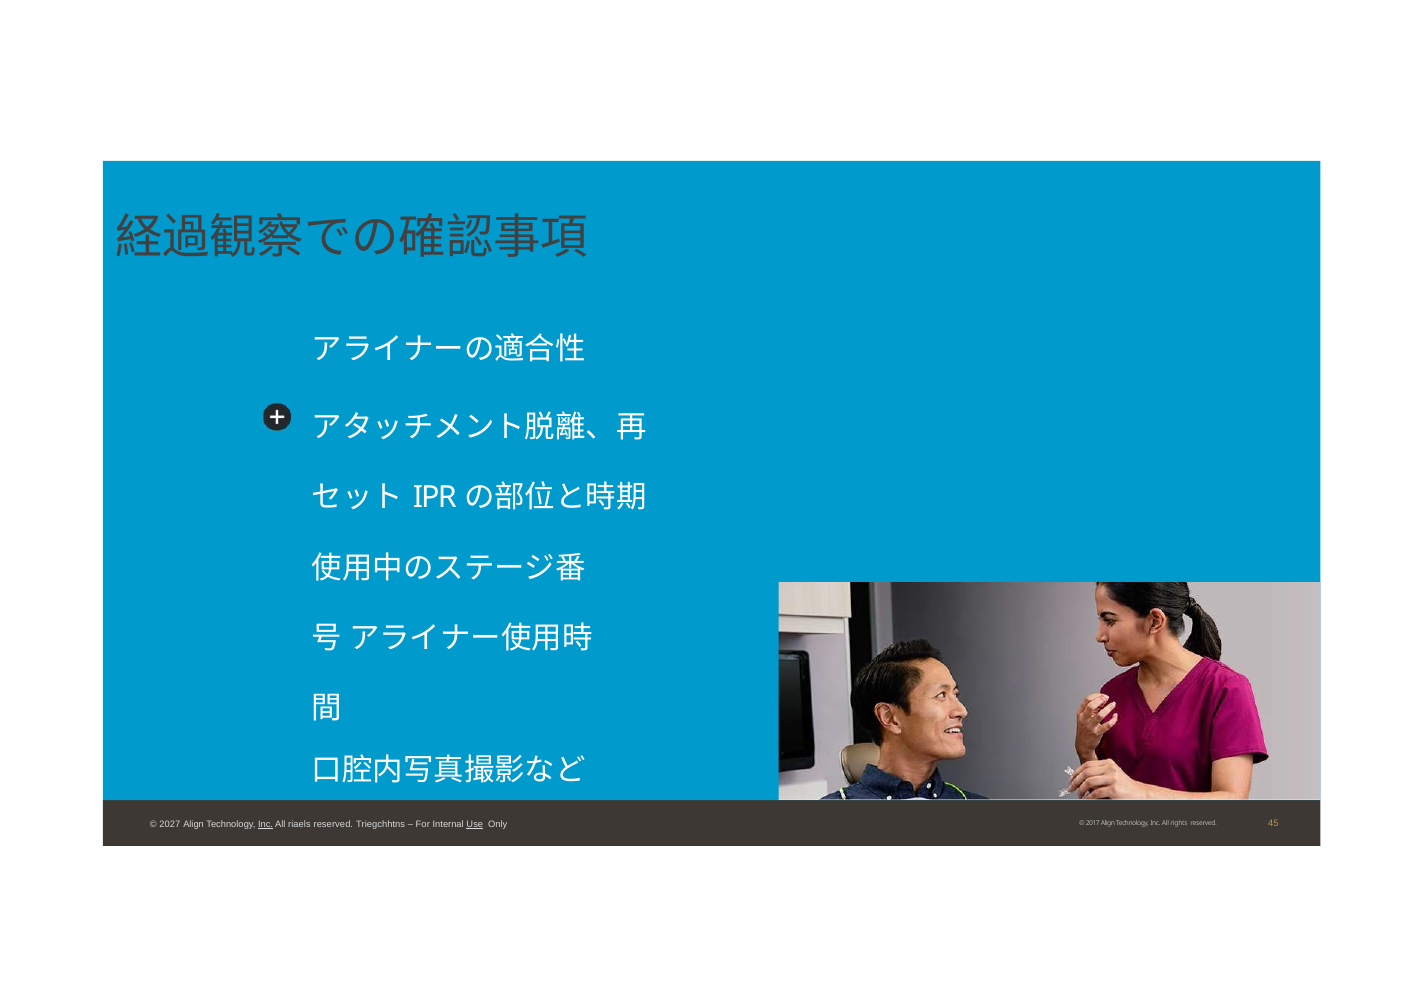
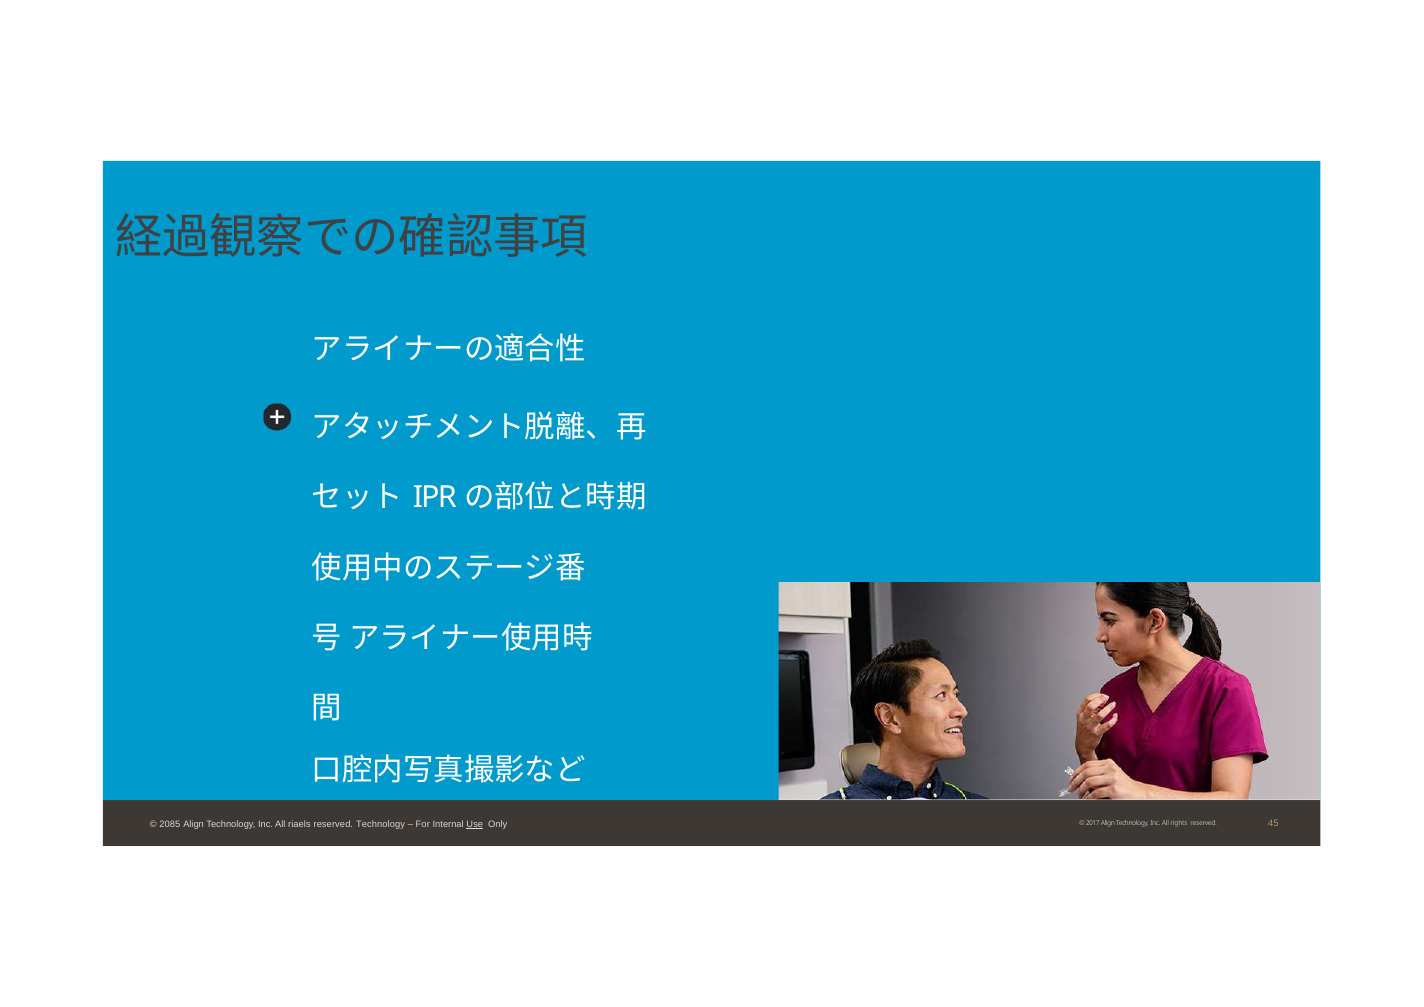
2027: 2027 -> 2085 (170, 824)
Inc underline: present -> none (266, 824)
reserved Triegchhtns: Triegchhtns -> Technology (380, 824)
